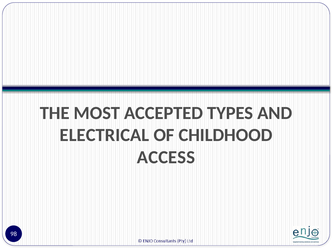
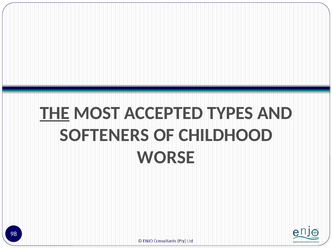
THE underline: none -> present (55, 113)
ELECTRICAL: ELECTRICAL -> SOFTENERS (104, 135)
ACCESS: ACCESS -> WORSE (166, 157)
